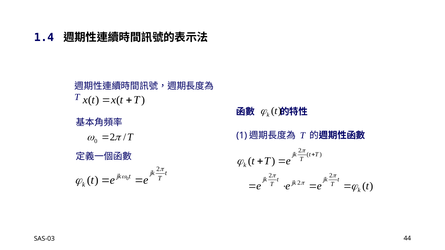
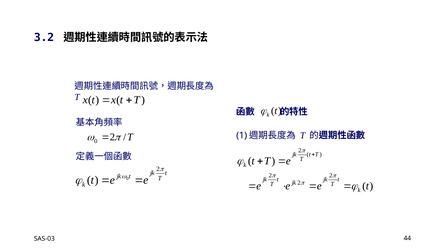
1.4: 1.4 -> 3.2 (44, 37)
